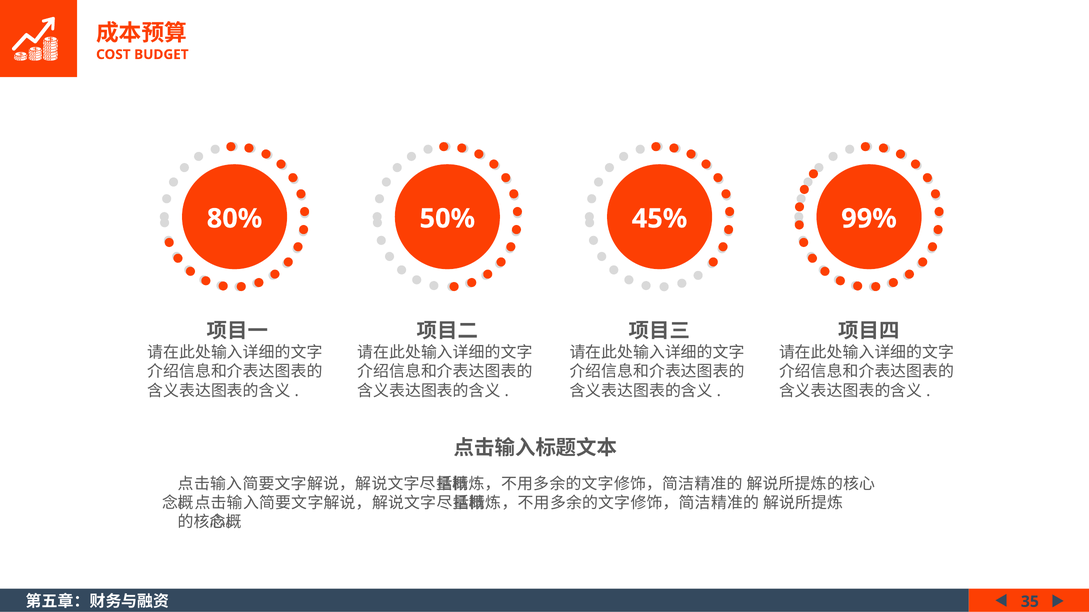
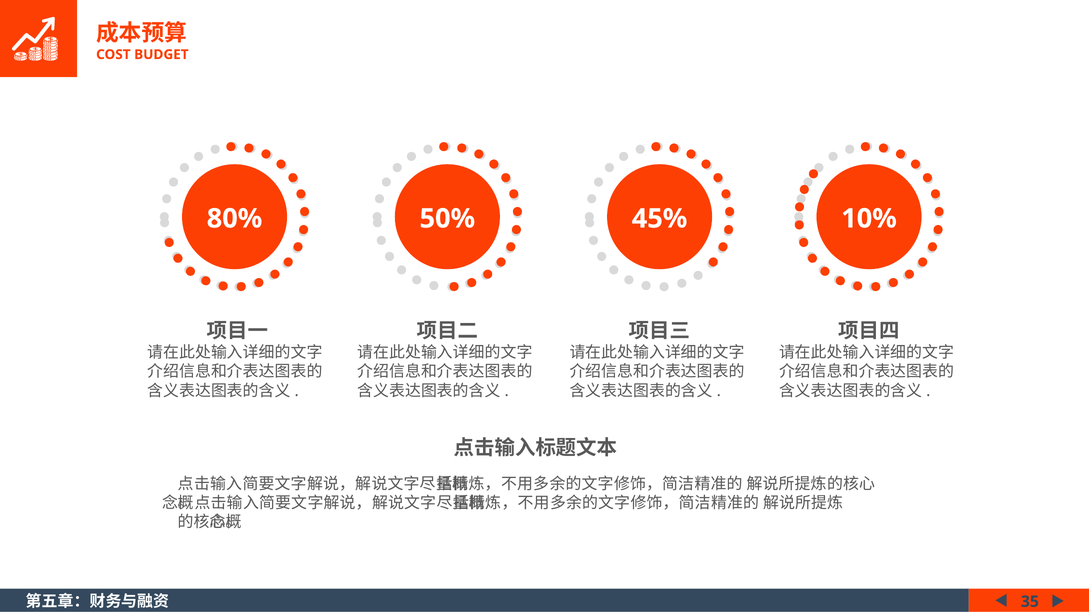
99%: 99% -> 10% (869, 219)
